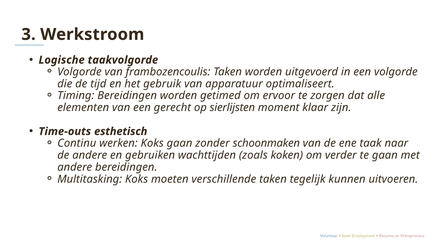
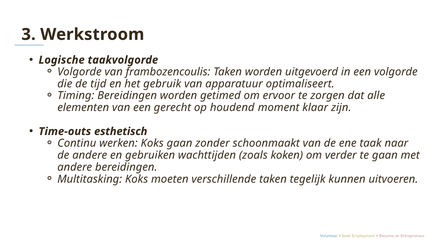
sierlijsten: sierlijsten -> houdend (232, 108)
schoonmaken: schoonmaken -> schoonmaakt (266, 144)
